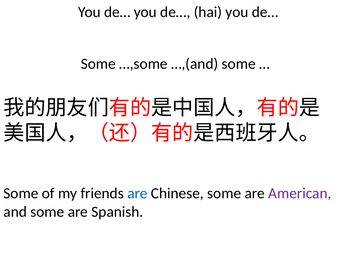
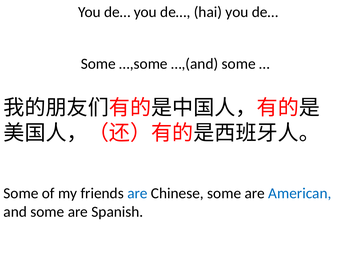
American colour: purple -> blue (300, 193)
